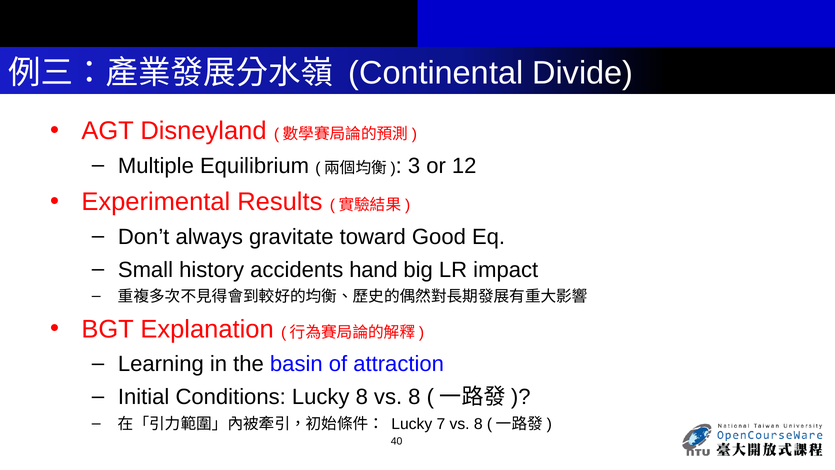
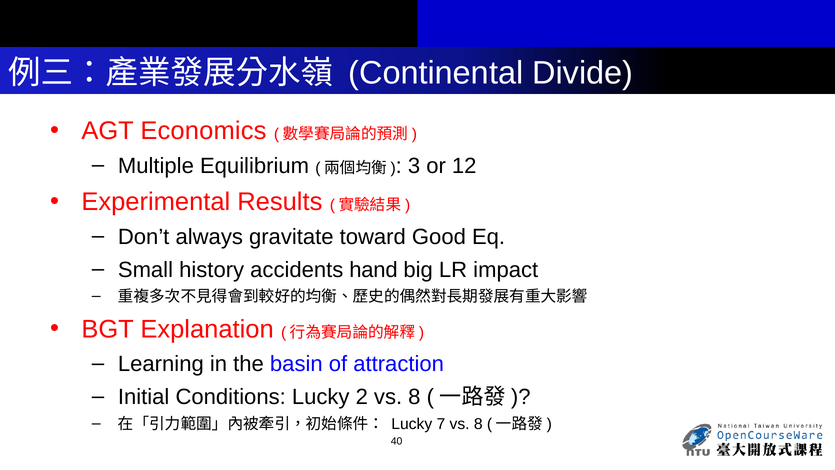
Disneyland: Disneyland -> Economics (203, 131)
Lucky 8: 8 -> 2 (362, 397)
